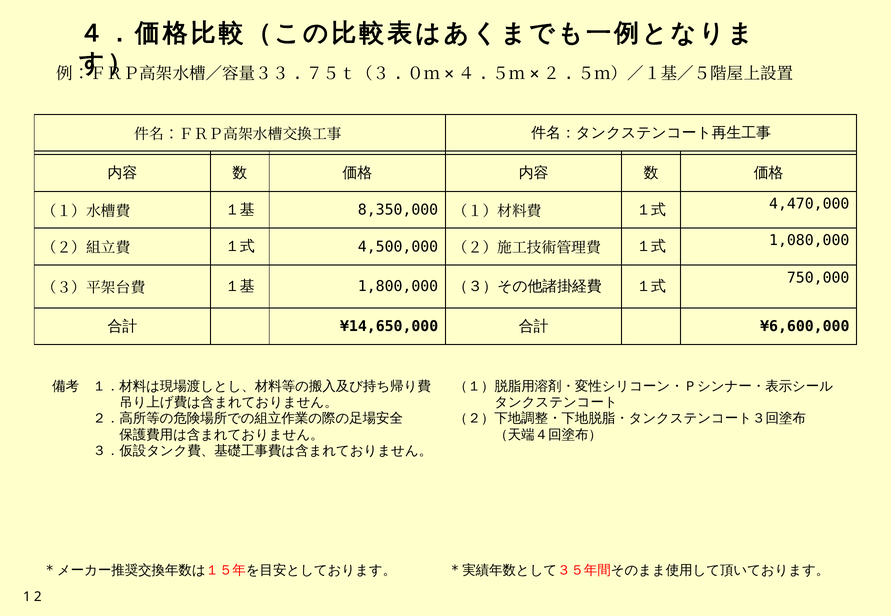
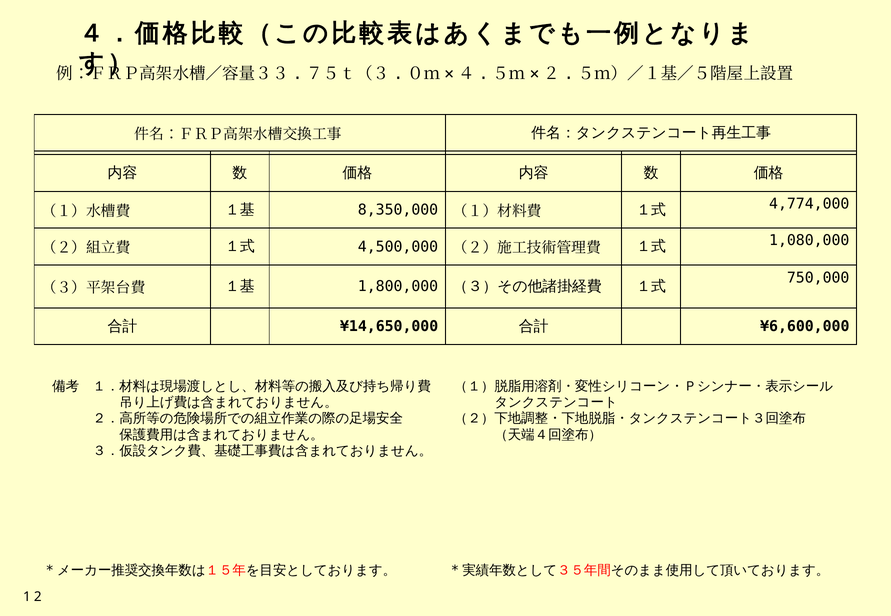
4,470,000: 4,470,000 -> 4,774,000 (809, 204)
